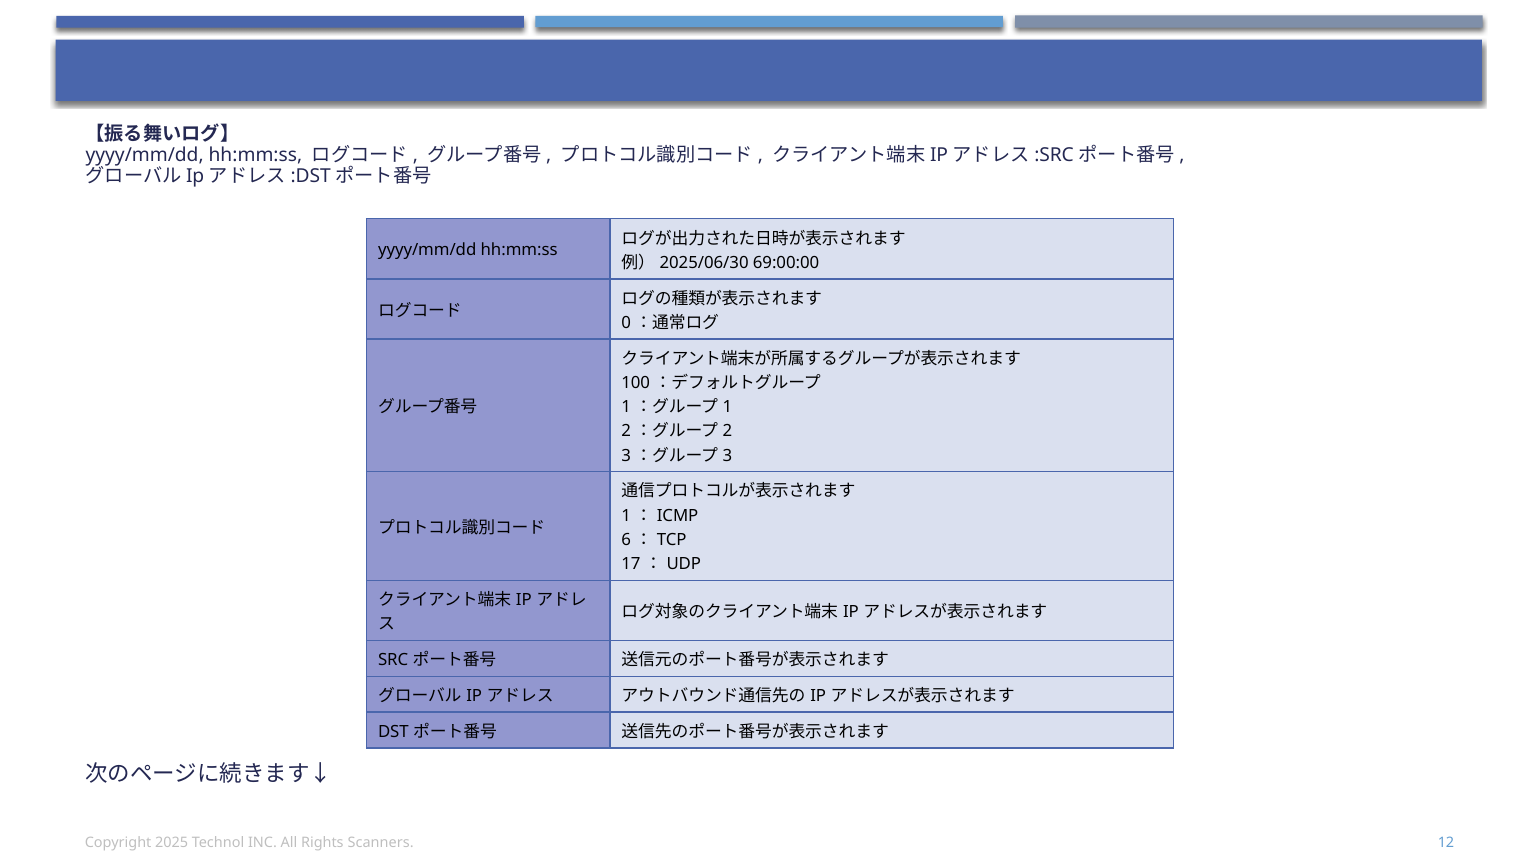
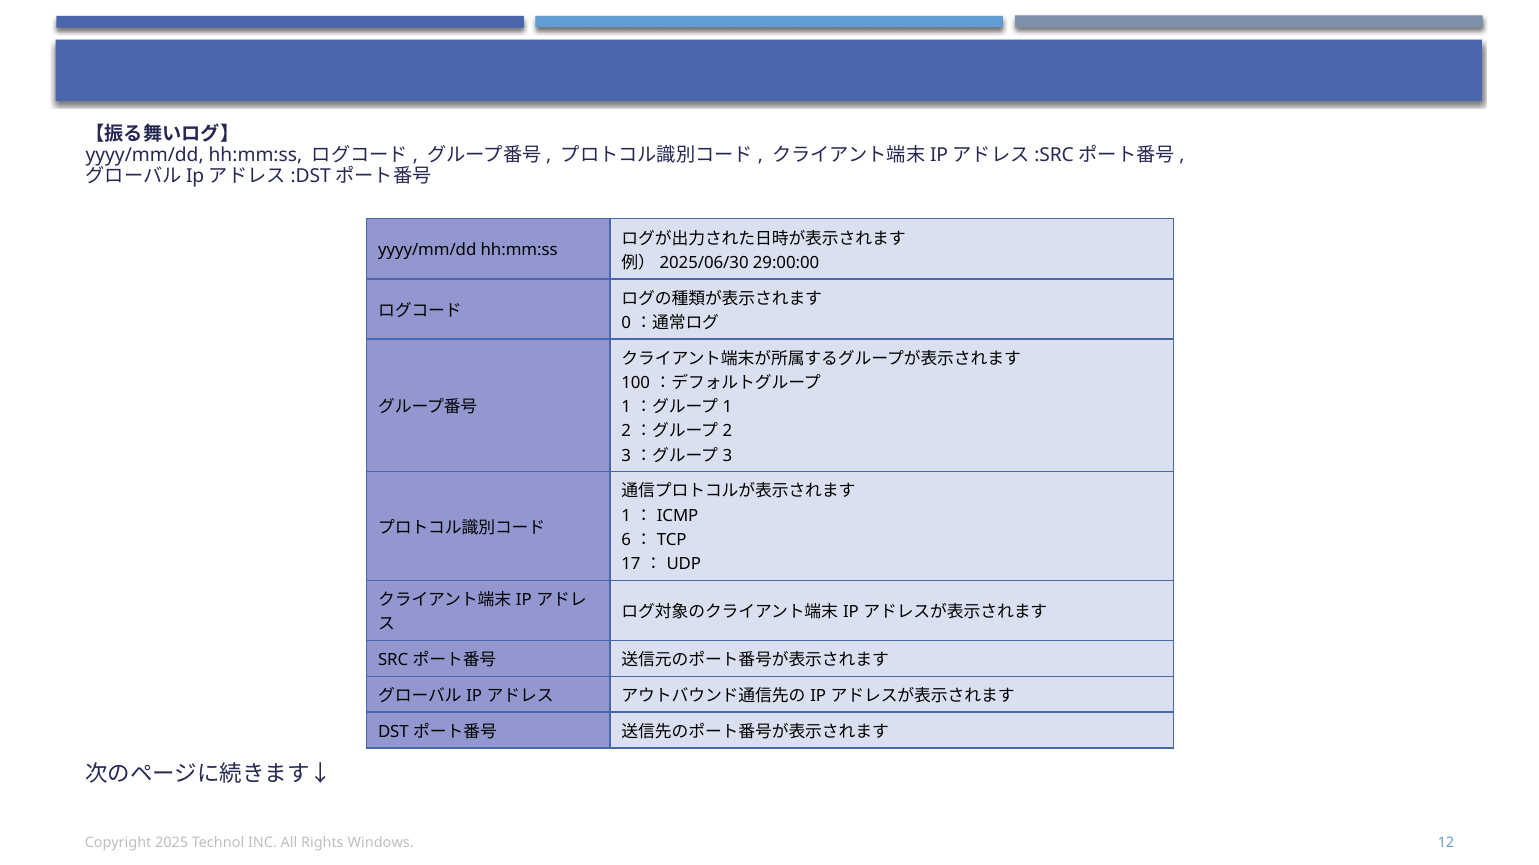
69:00:00: 69:00:00 -> 29:00:00 (786, 263)
Scanners: Scanners -> Windows (381, 844)
